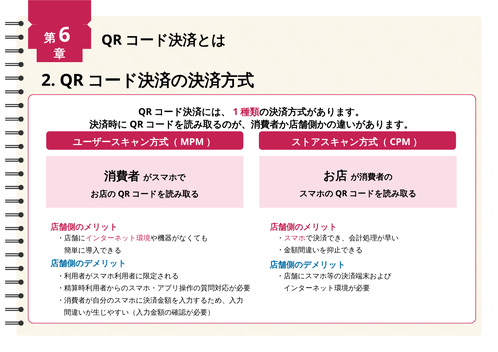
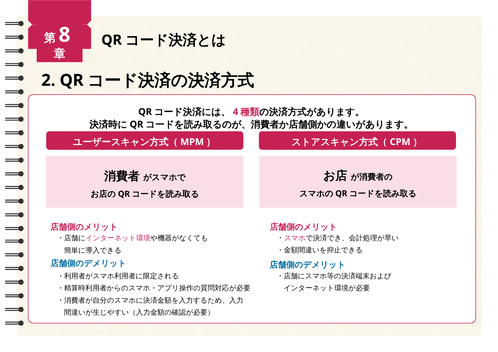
6: 6 -> 8 (64, 35)
1: 1 -> 4 (235, 112)
